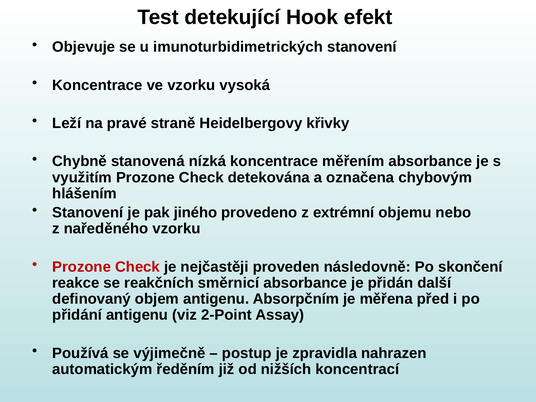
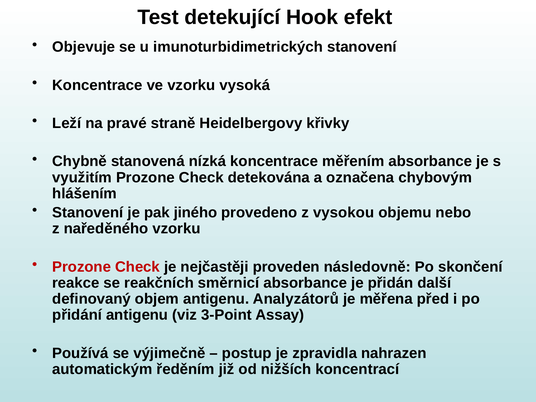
extrémní: extrémní -> vysokou (344, 213)
Absorpčním: Absorpčním -> Analyzátorů (296, 299)
2-Point: 2-Point -> 3-Point (227, 315)
